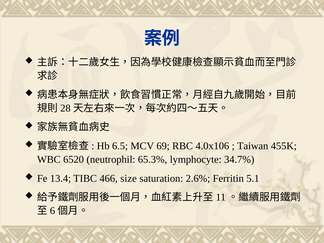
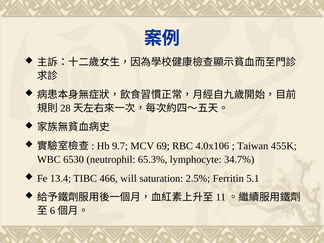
6.5: 6.5 -> 9.7 (120, 146)
6520: 6520 -> 6530 (74, 159)
size: size -> will (129, 178)
2.6%: 2.6% -> 2.5% (198, 178)
